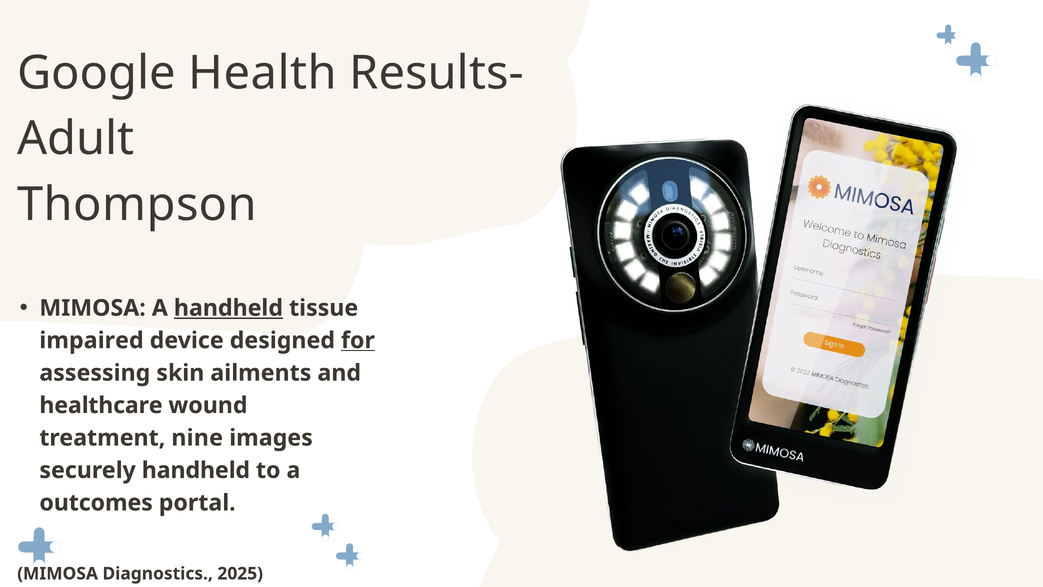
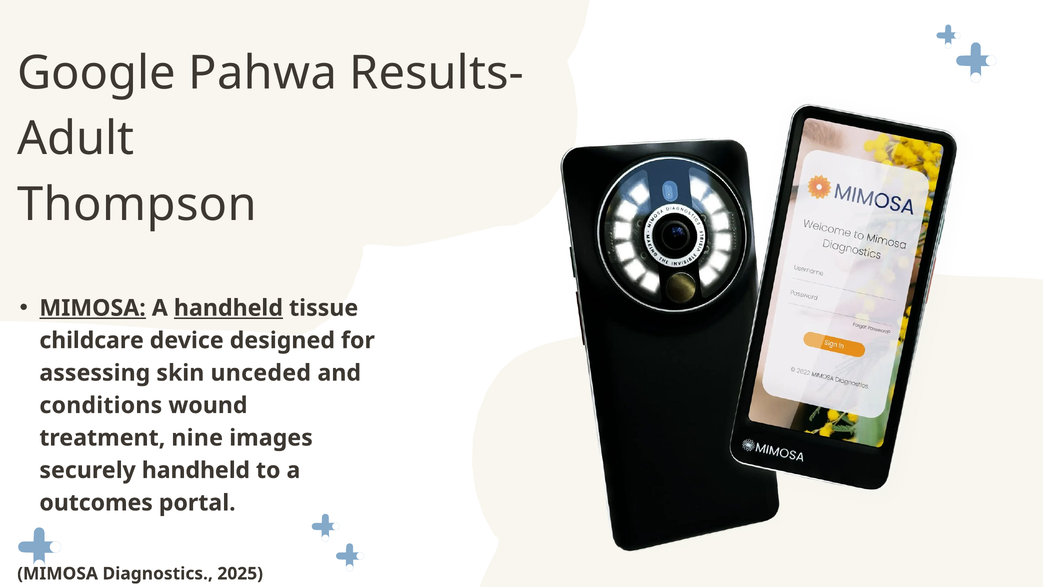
Health: Health -> Pahwa (263, 73)
MIMOSA underline: none -> present (93, 308)
impaired: impaired -> childcare (92, 340)
for underline: present -> none (358, 340)
ailments: ailments -> unceded (261, 373)
healthcare: healthcare -> conditions (101, 405)
